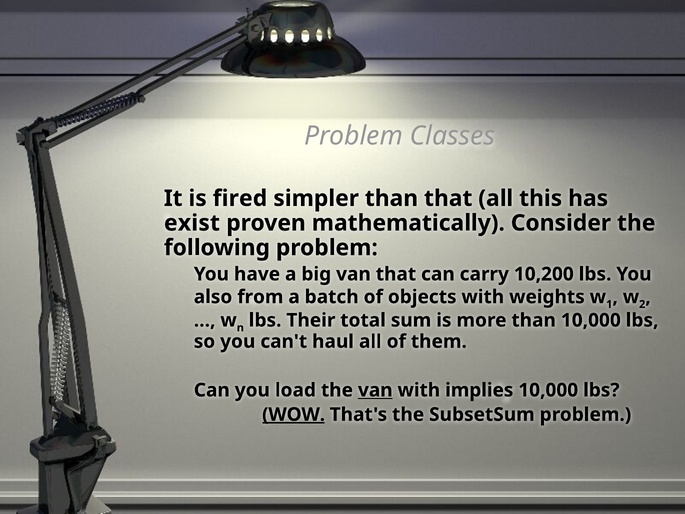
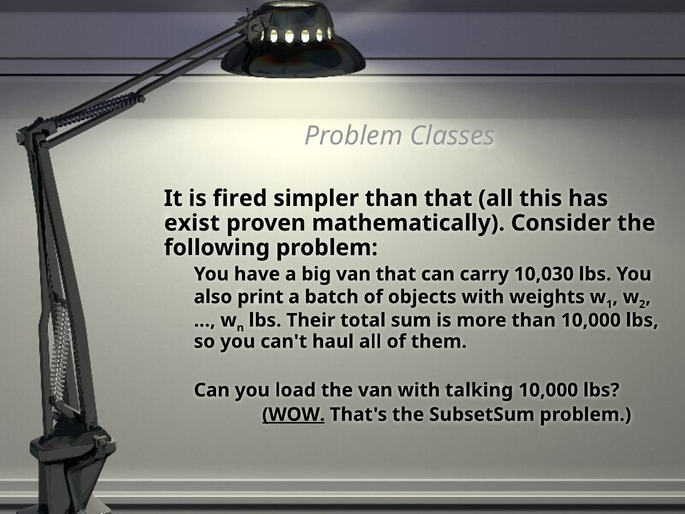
10,200: 10,200 -> 10,030 (544, 274)
from: from -> print (260, 297)
van underline: present -> none (375, 390)
implies: implies -> talking (479, 390)
